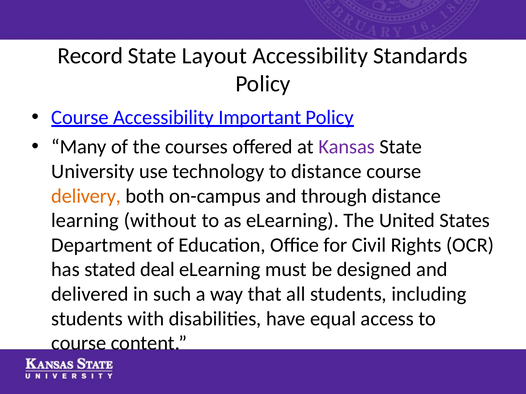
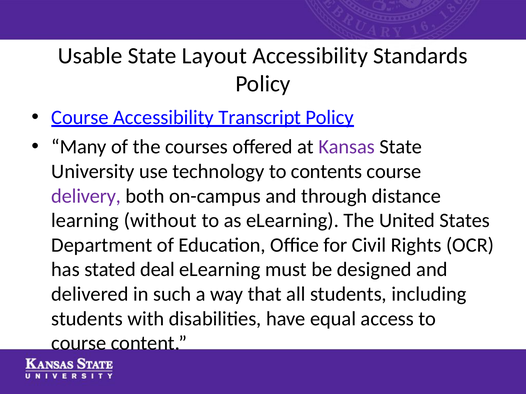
Record: Record -> Usable (90, 56)
Important: Important -> Transcript (260, 117)
to distance: distance -> contents (327, 172)
delivery colour: orange -> purple (86, 196)
